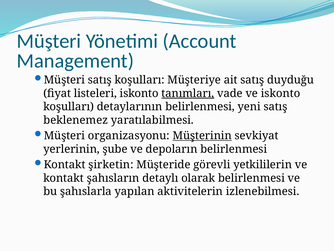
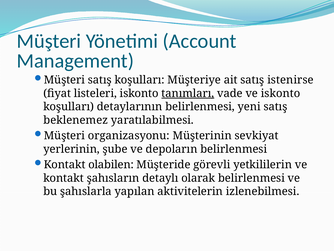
duyduğu: duyduğu -> istenirse (290, 80)
Müşterinin underline: present -> none (202, 135)
şirketin: şirketin -> olabilen (111, 164)
